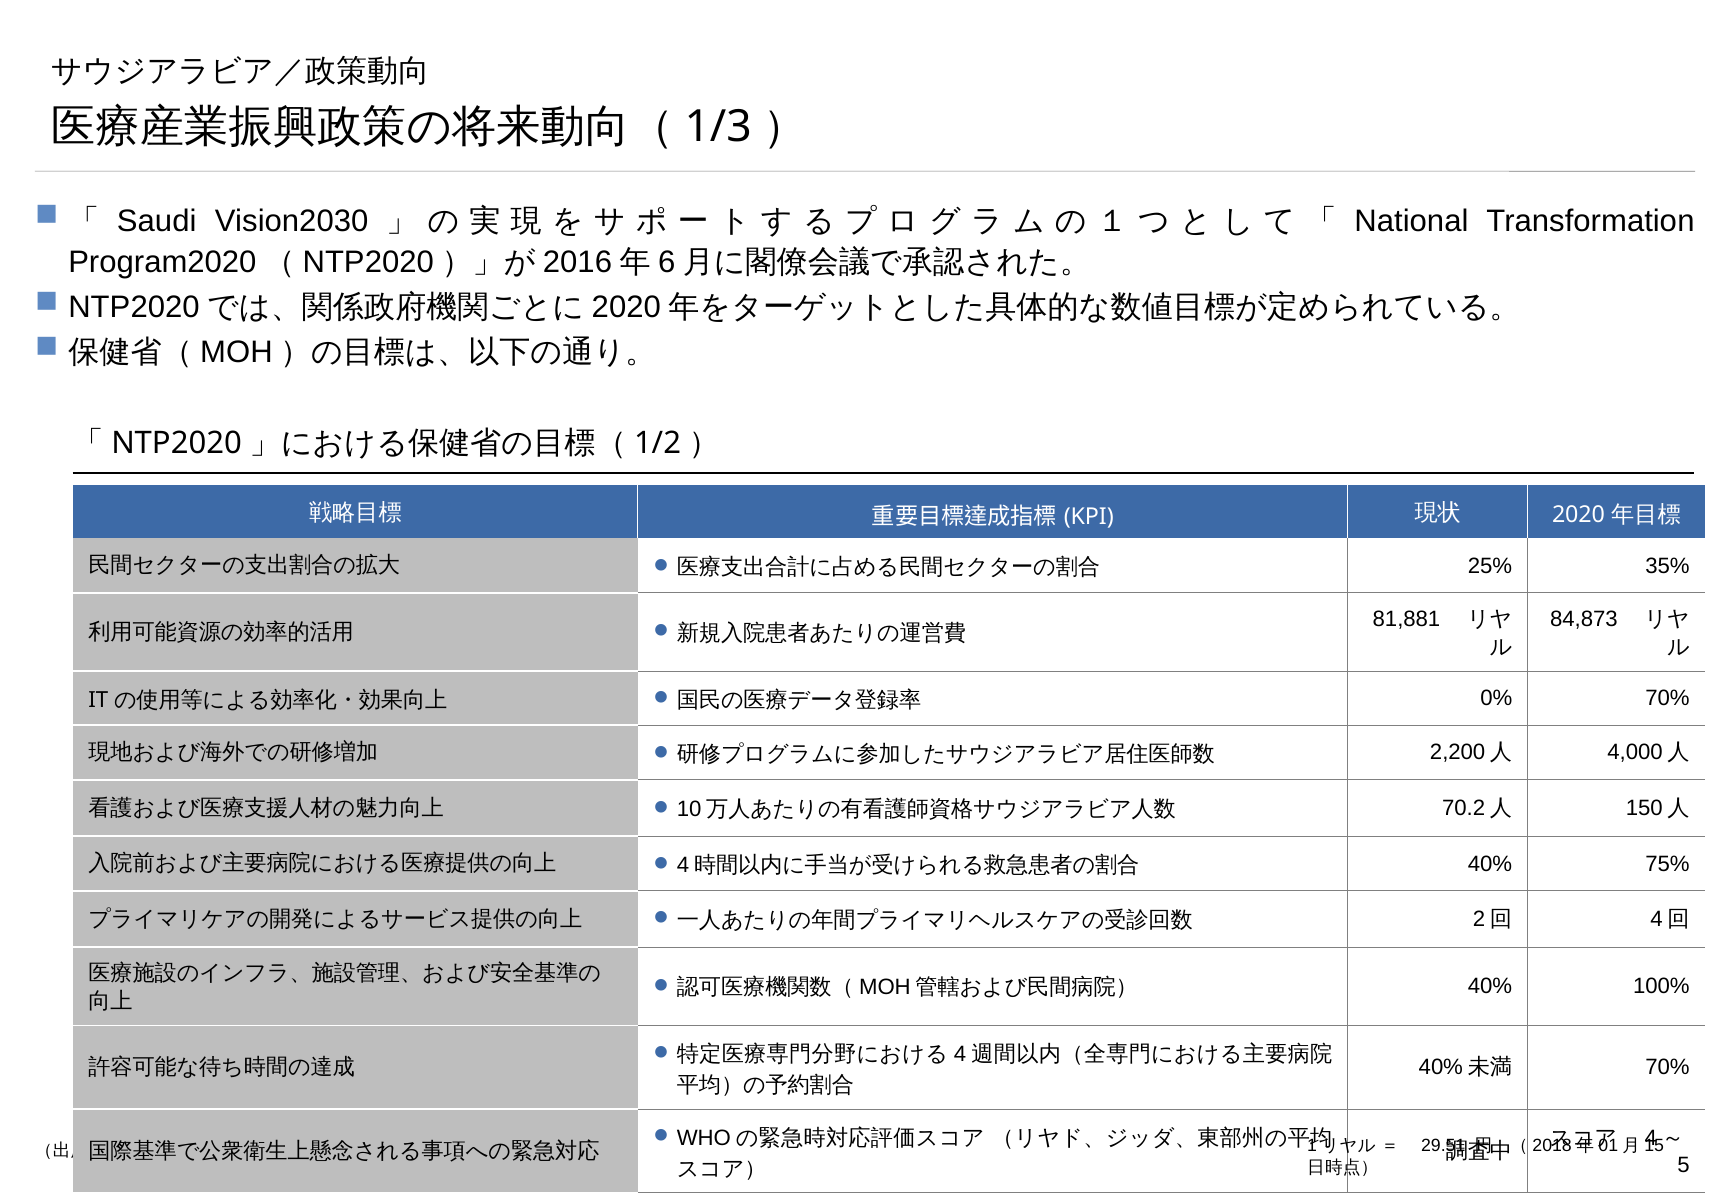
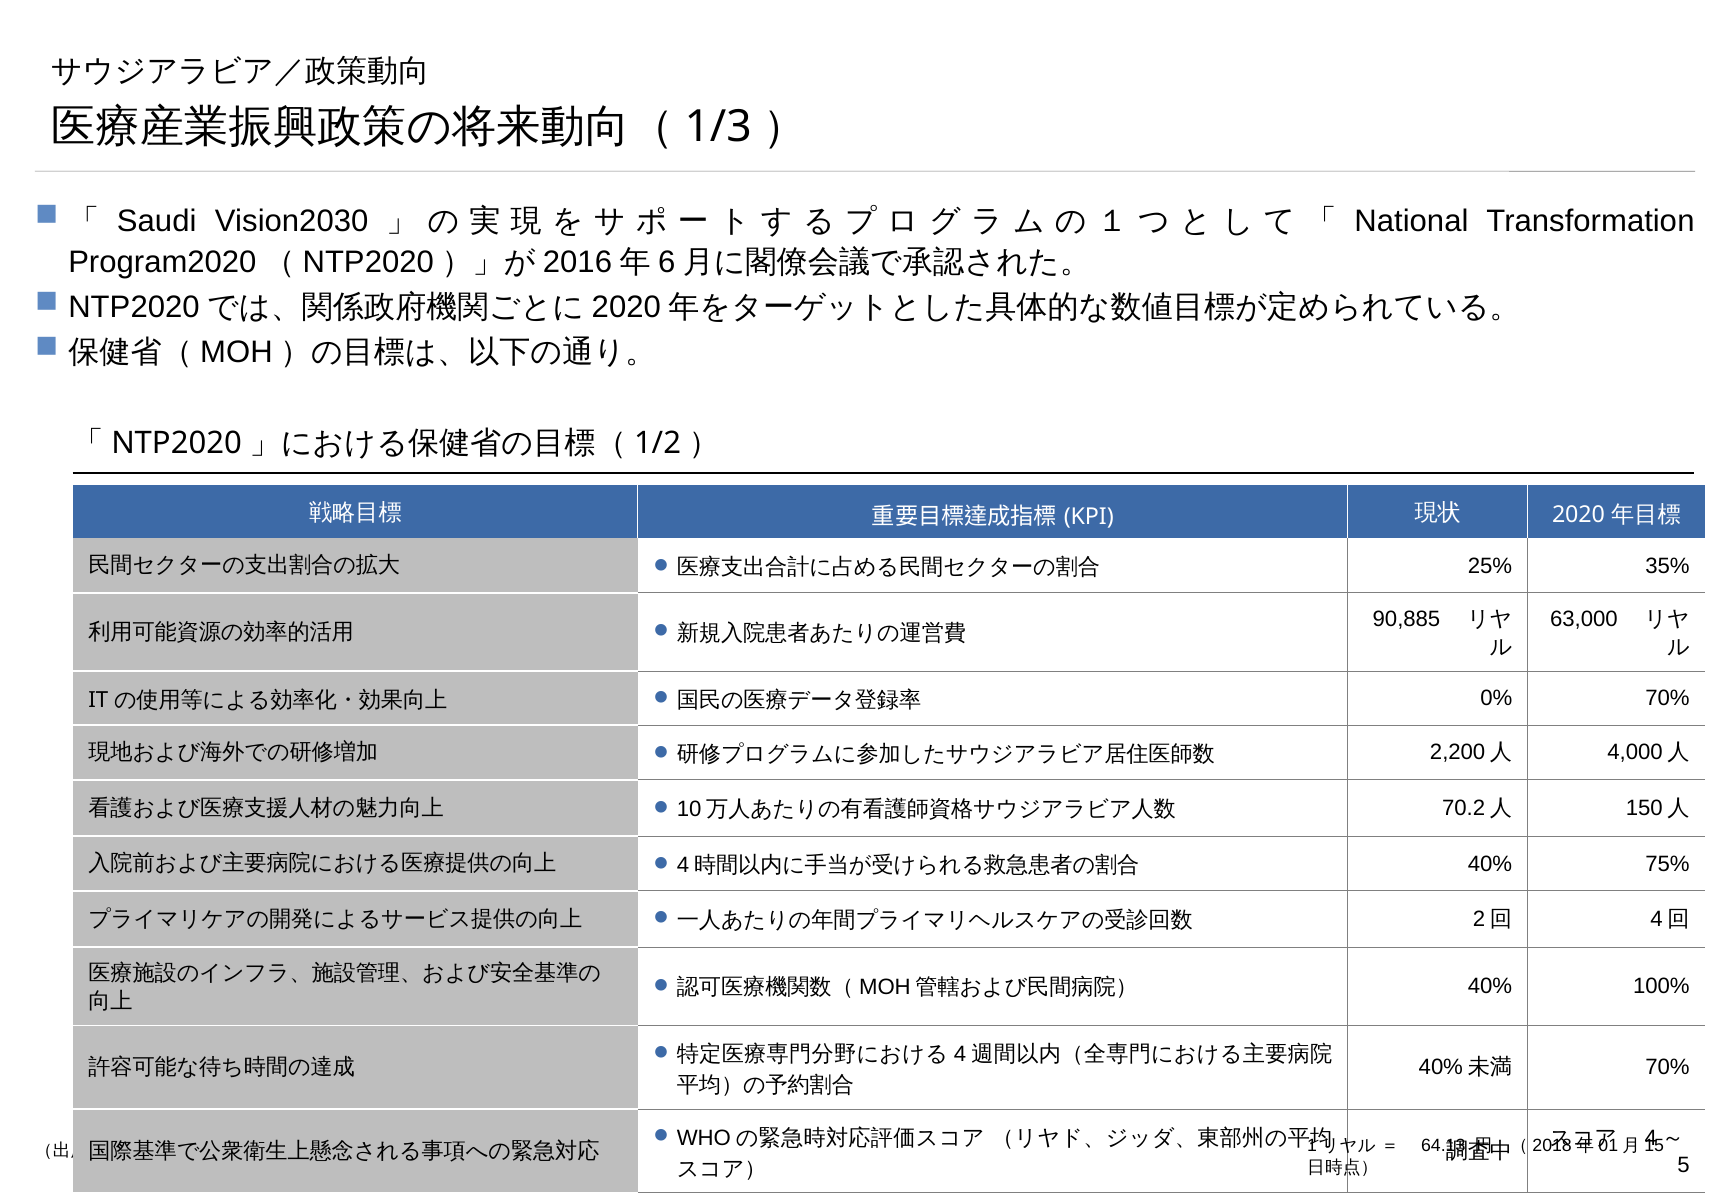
81,881: 81,881 -> 90,885 (1406, 619)
84,873: 84,873 -> 63,000 (1584, 619)
29.51: 29.51 -> 64.13 (1443, 1147)
